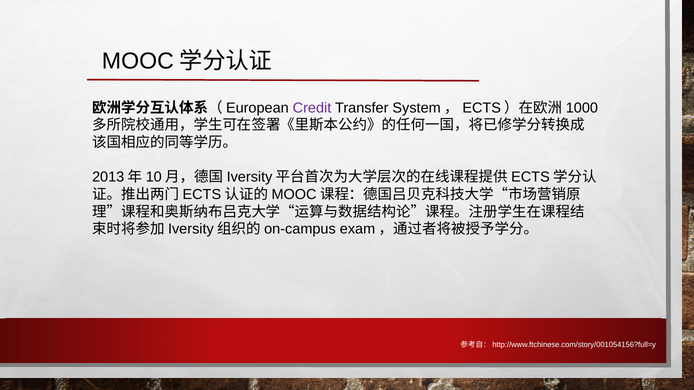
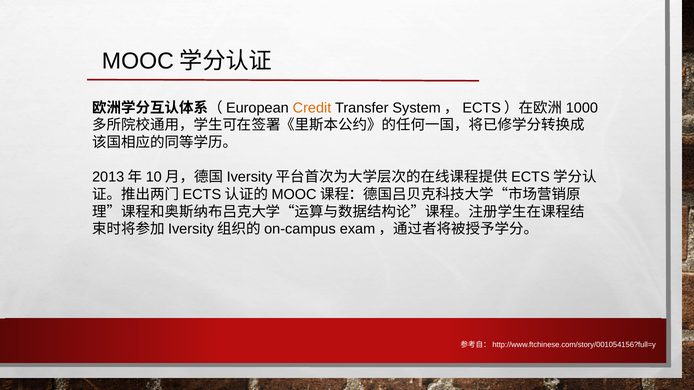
Credit colour: purple -> orange (312, 108)
